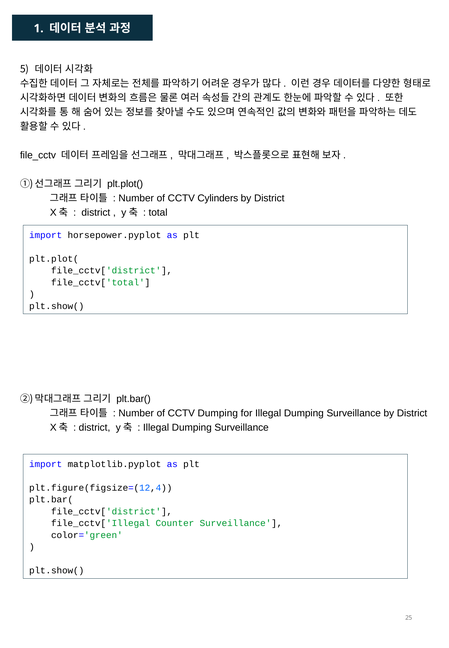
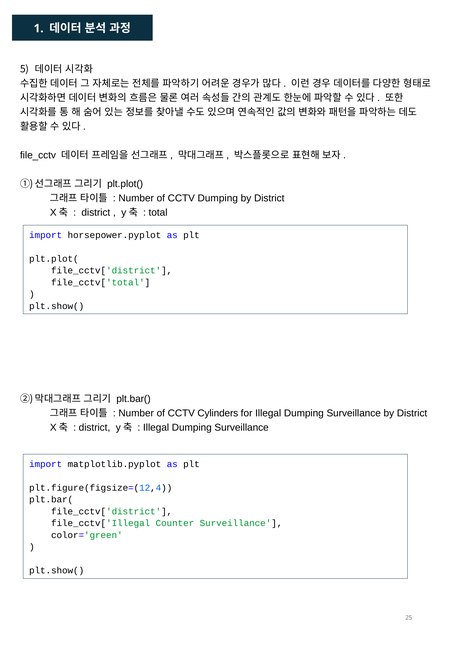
CCTV Cylinders: Cylinders -> Dumping (218, 198)
CCTV Dumping: Dumping -> Cylinders (218, 414)
